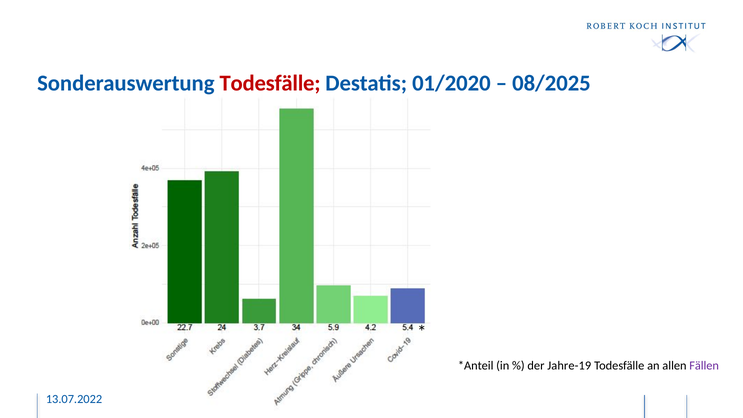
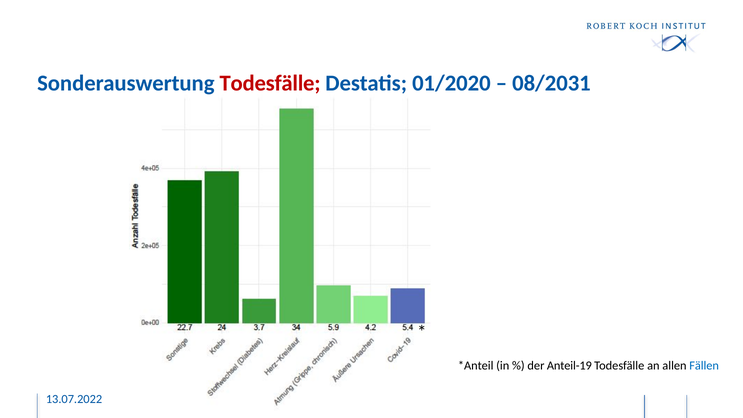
08/2025: 08/2025 -> 08/2031 (551, 83)
Jahre-19: Jahre-19 -> Anteil-19 (569, 365)
Fällen colour: purple -> blue (704, 365)
